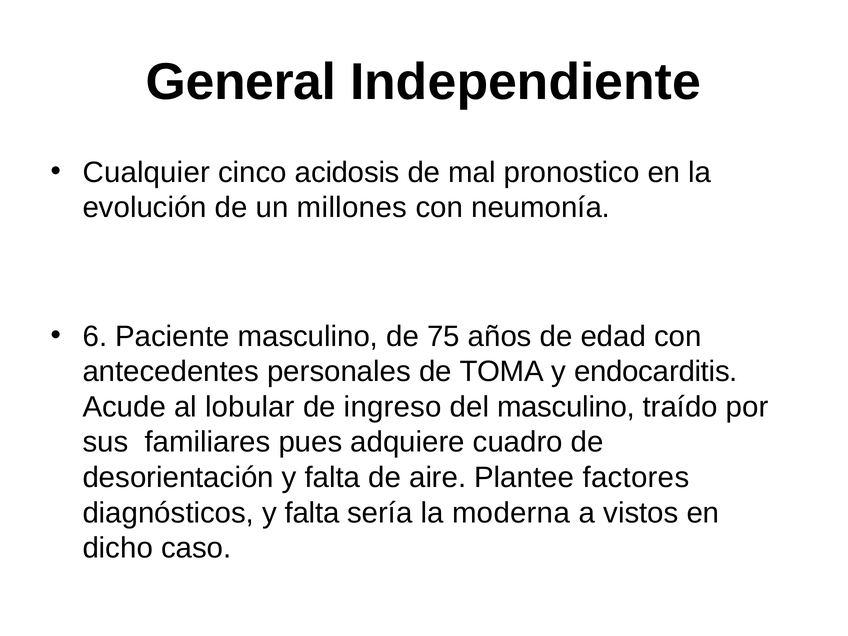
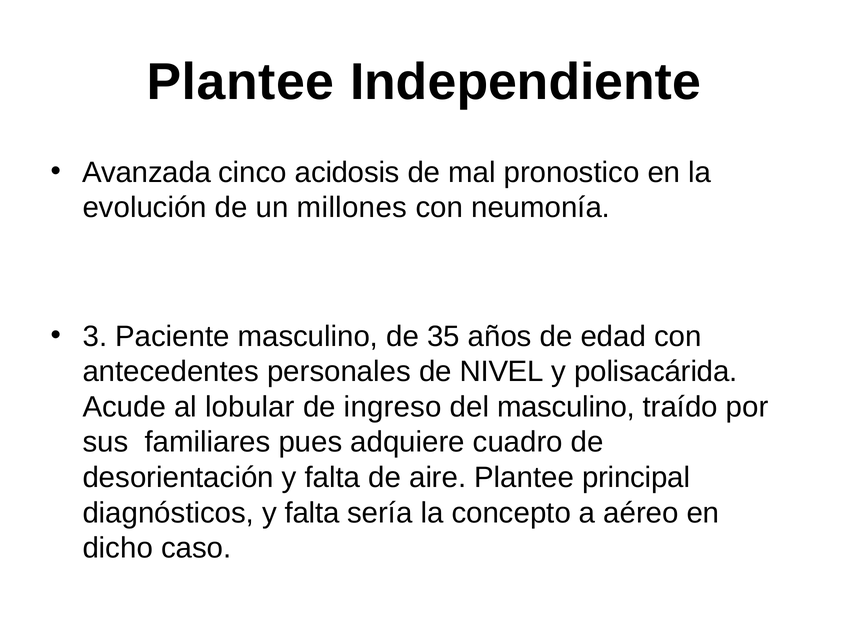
General: General -> Plantee (241, 82)
Cualquier: Cualquier -> Avanzada (147, 172)
6: 6 -> 3 (95, 336)
75: 75 -> 35 (443, 336)
TOMA: TOMA -> NIVEL (502, 372)
endocarditis: endocarditis -> polisacárida (656, 372)
factores: factores -> principal (636, 478)
moderna: moderna -> concepto (511, 513)
vistos: vistos -> aéreo (641, 513)
